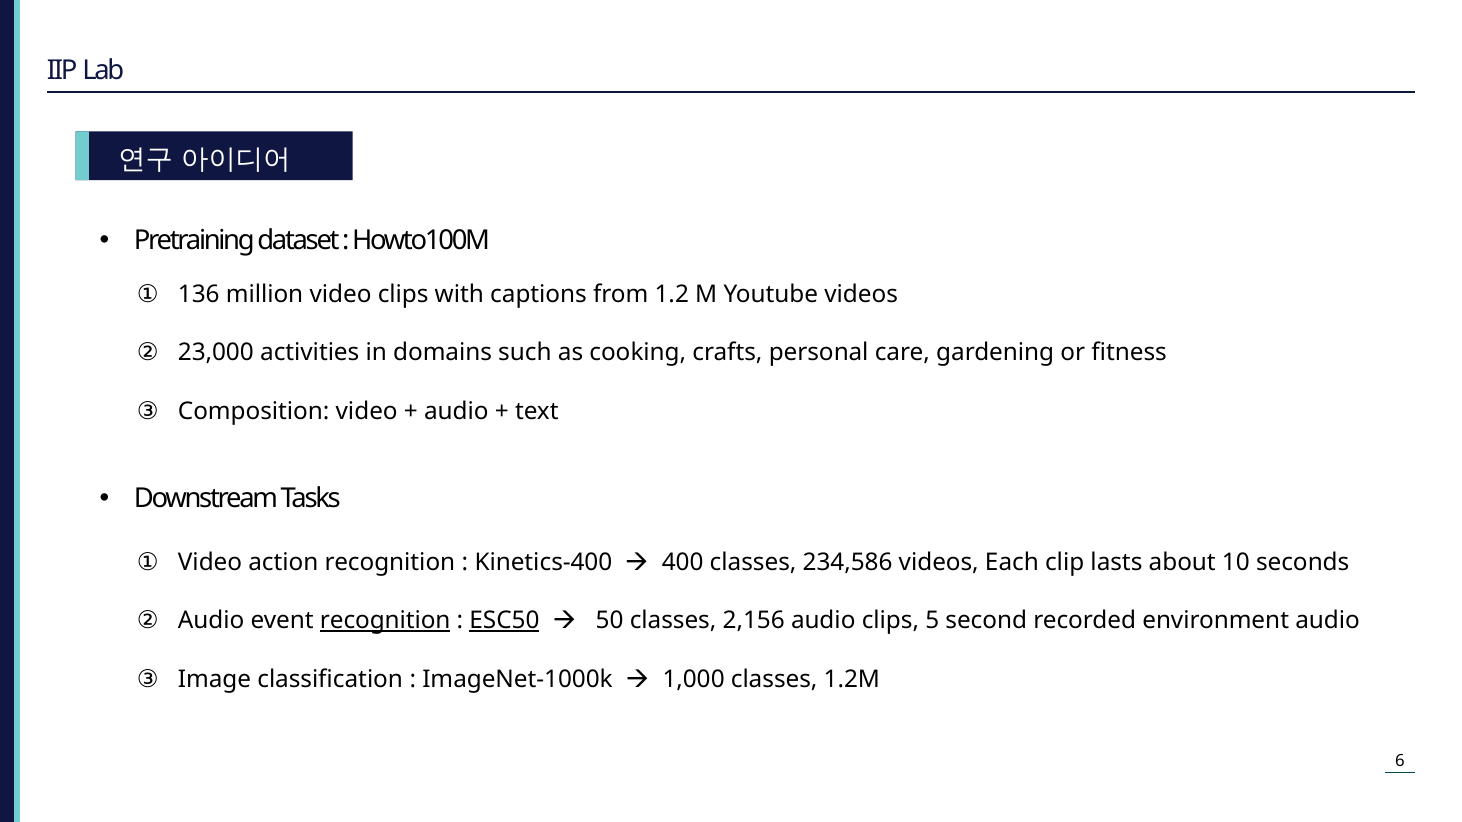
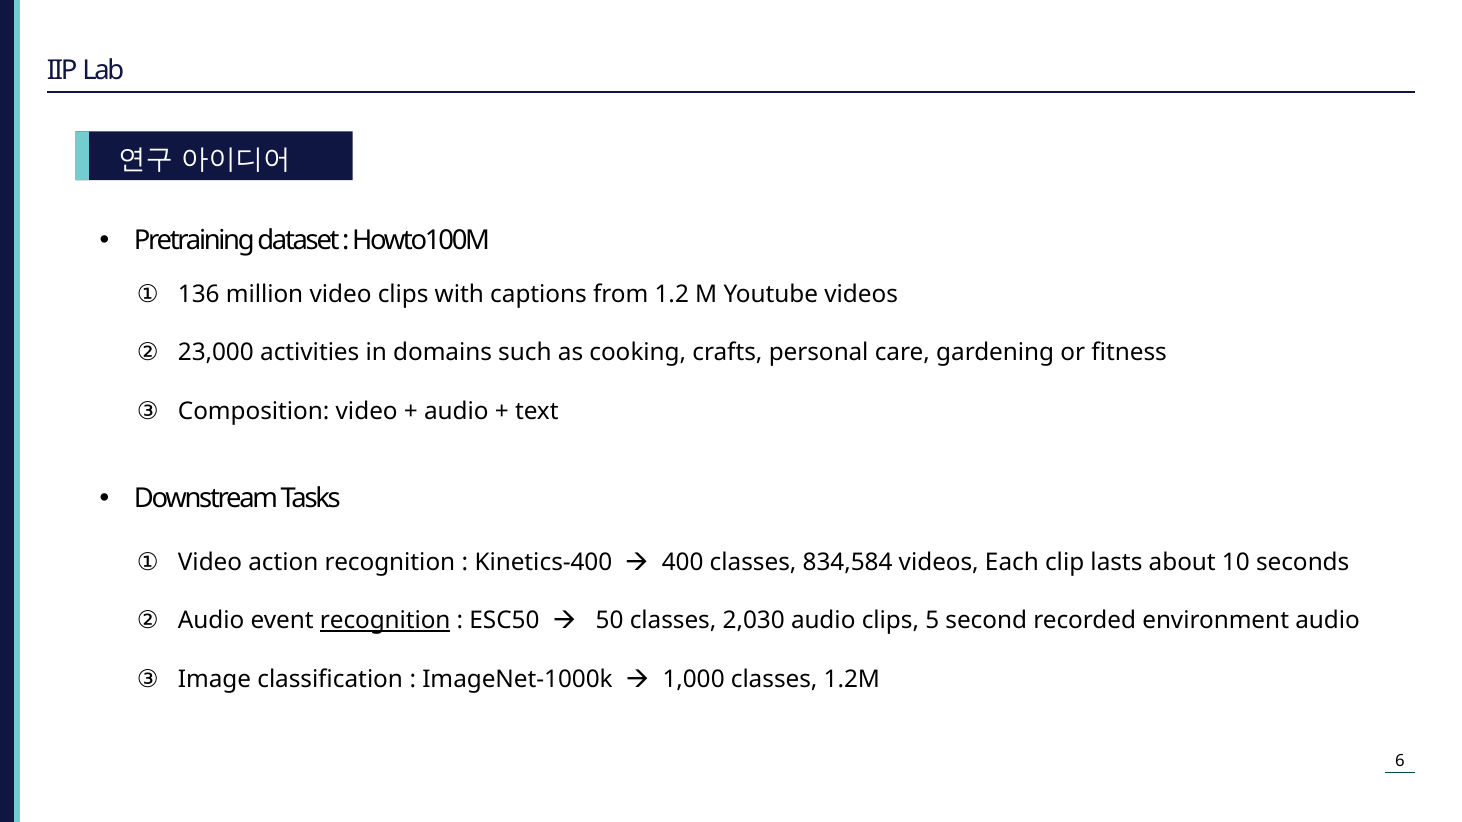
234,586: 234,586 -> 834,584 (848, 562)
ESC50 underline: present -> none (504, 621)
2,156: 2,156 -> 2,030 (754, 621)
